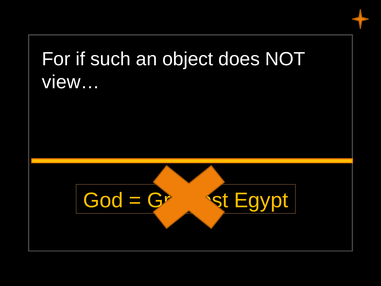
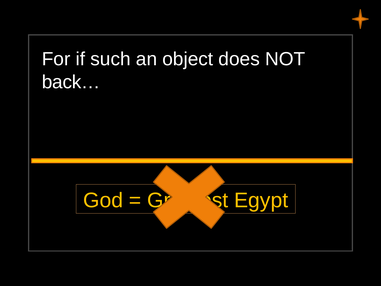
view…: view… -> back… (71, 82)
